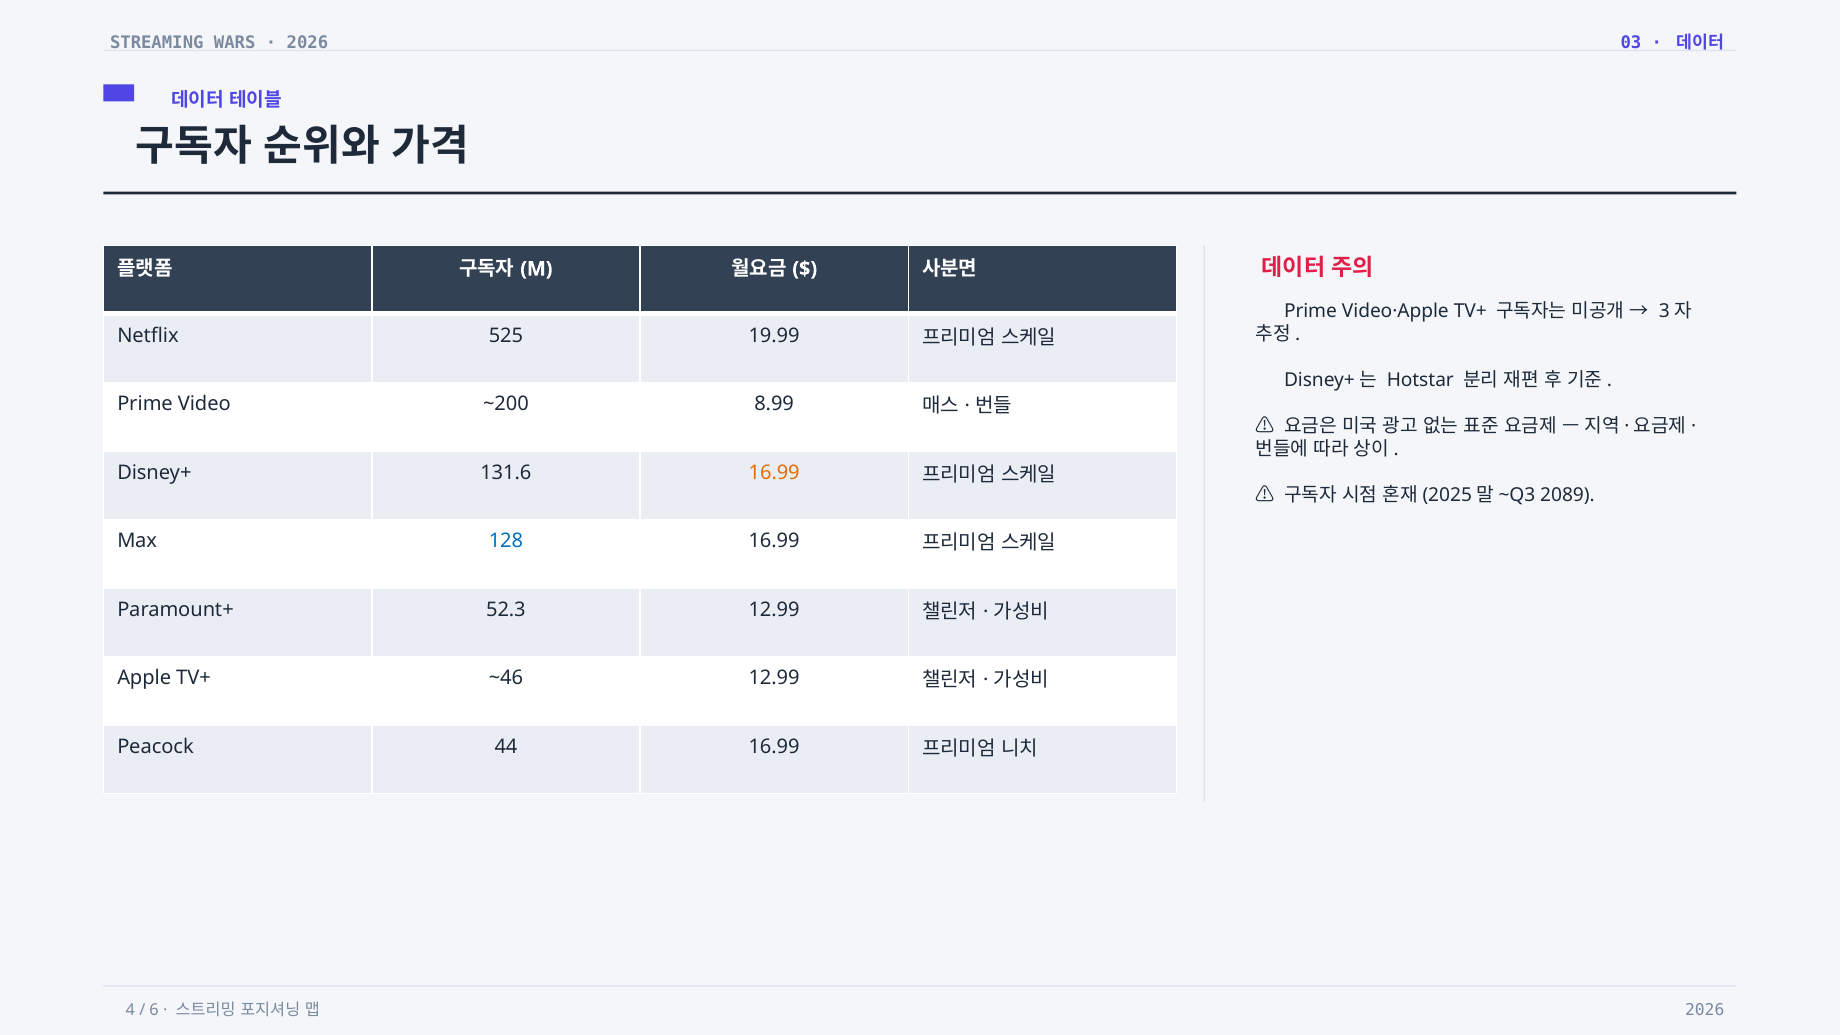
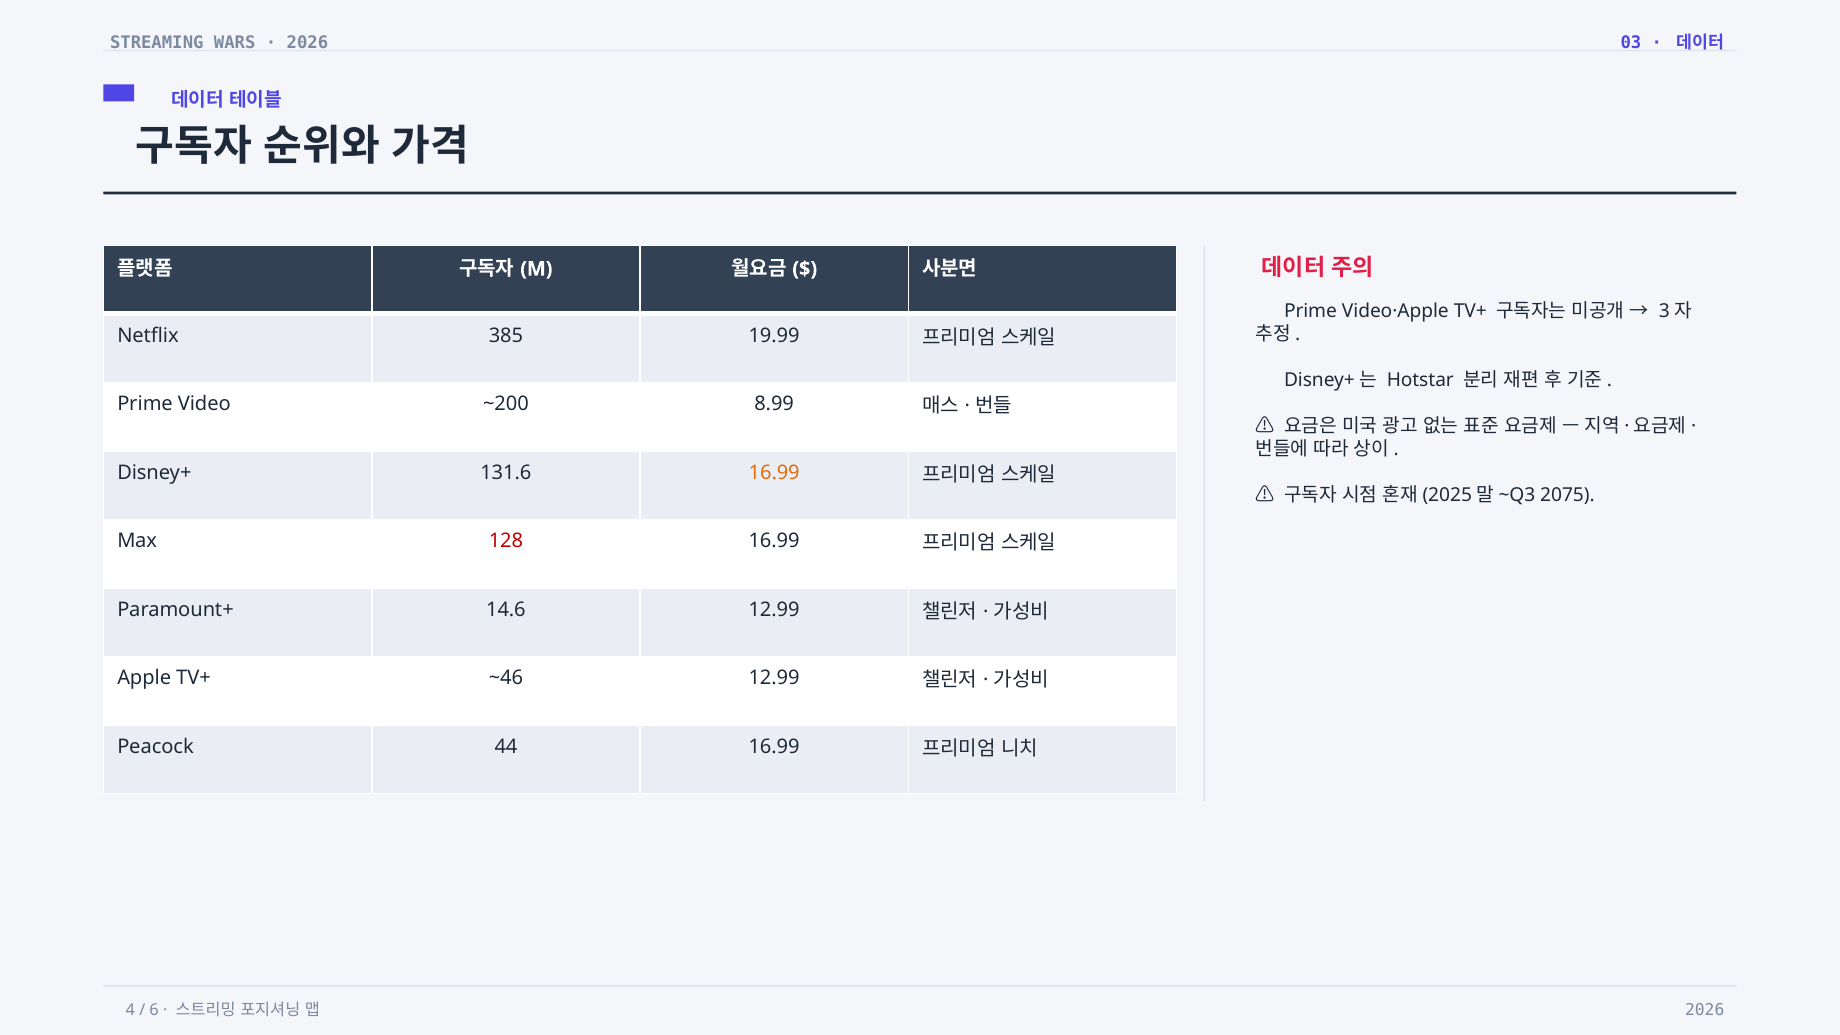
525: 525 -> 385 (506, 336)
2089: 2089 -> 2075 (1567, 495)
128 colour: blue -> red (506, 541)
52.3: 52.3 -> 14.6 (506, 610)
